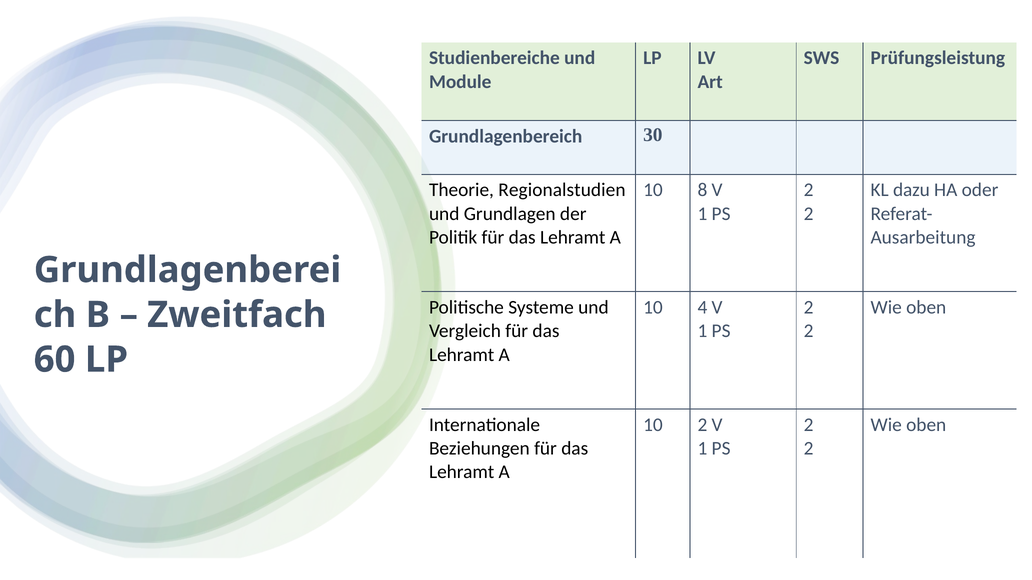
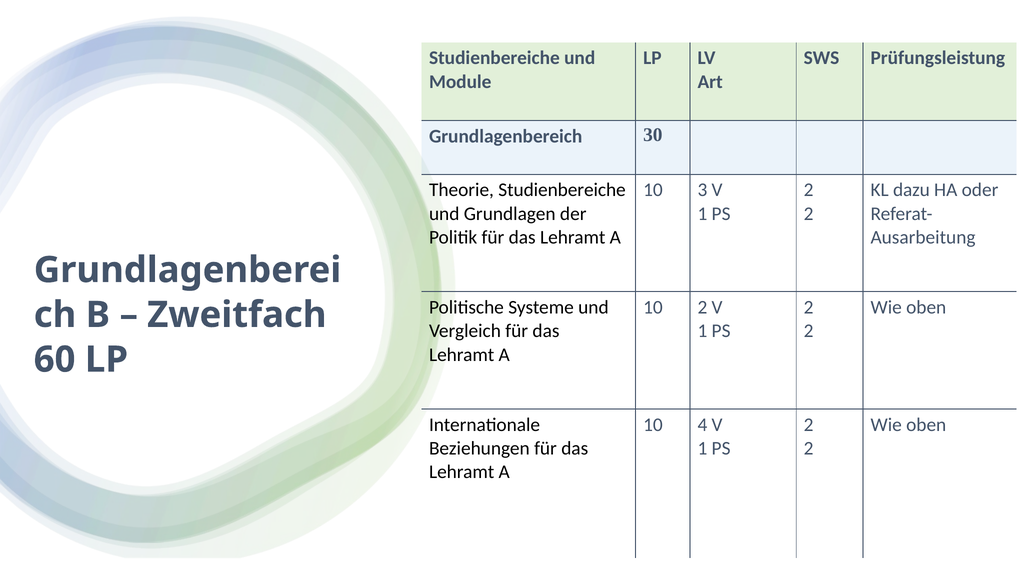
Theorie Regionalstudien: Regionalstudien -> Studienbereiche (562, 190)
8: 8 -> 3 (702, 190)
10 4: 4 -> 2 (702, 308)
10 2: 2 -> 4 (702, 425)
